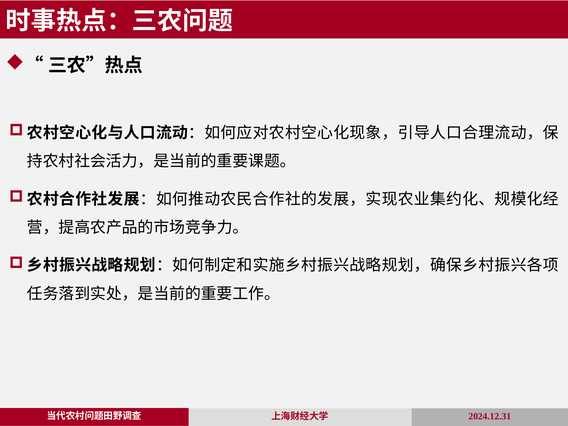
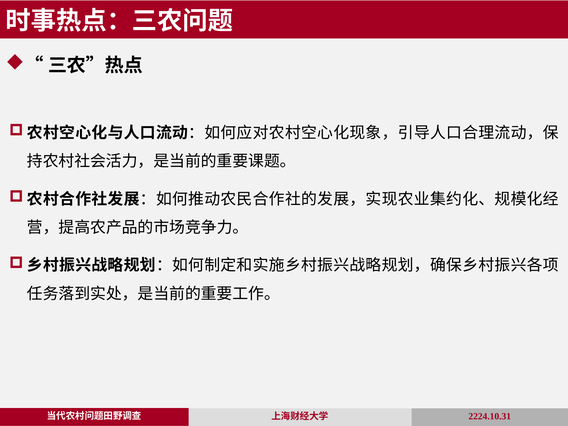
2024.12.31: 2024.12.31 -> 2224.10.31 (490, 416)
